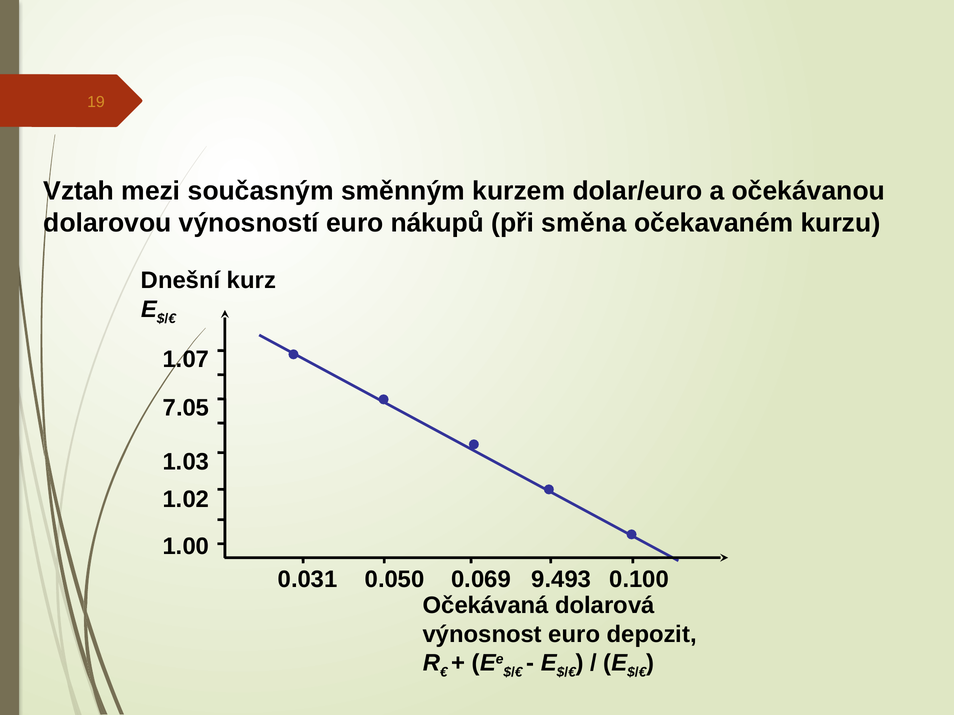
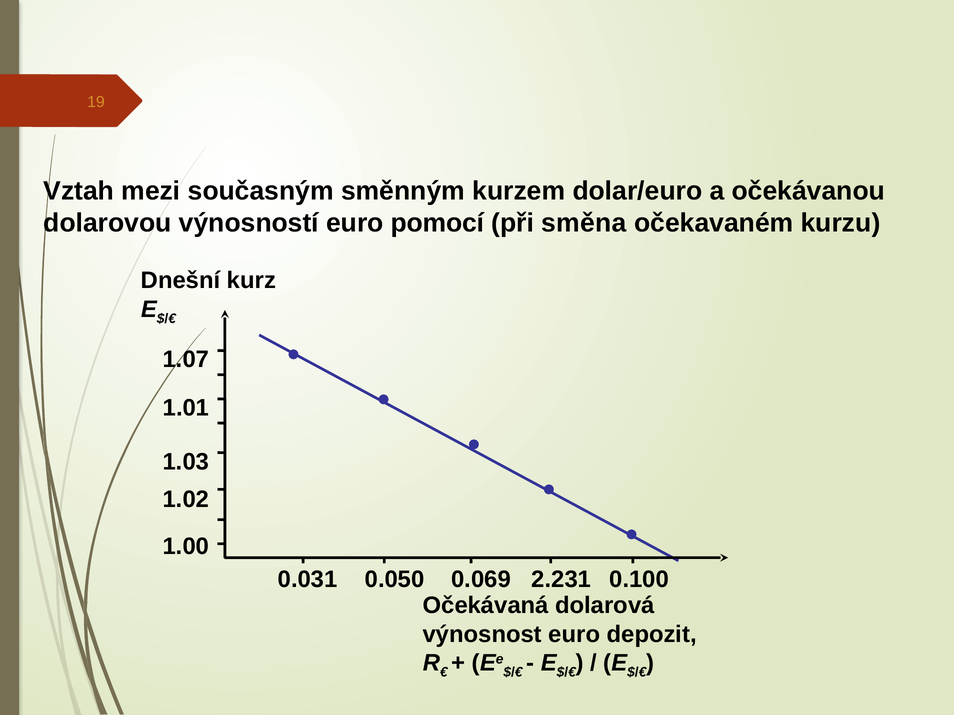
nákupů: nákupů -> pomocí (437, 223)
7.05: 7.05 -> 1.01 (186, 408)
9.493: 9.493 -> 2.231 (561, 580)
